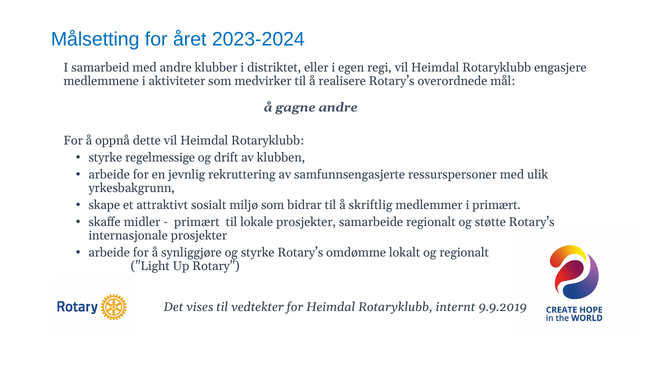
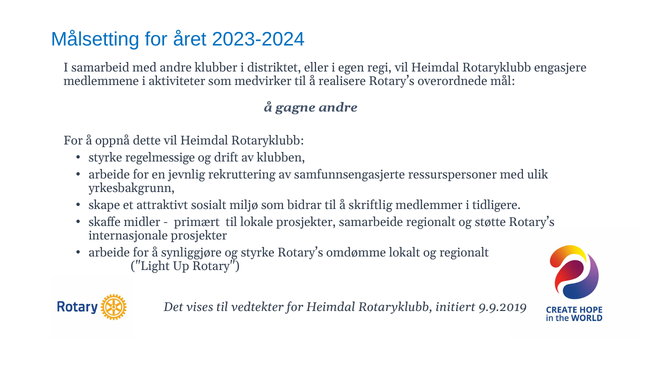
i primært: primært -> tidligere (497, 205)
internt: internt -> initiert (455, 307)
